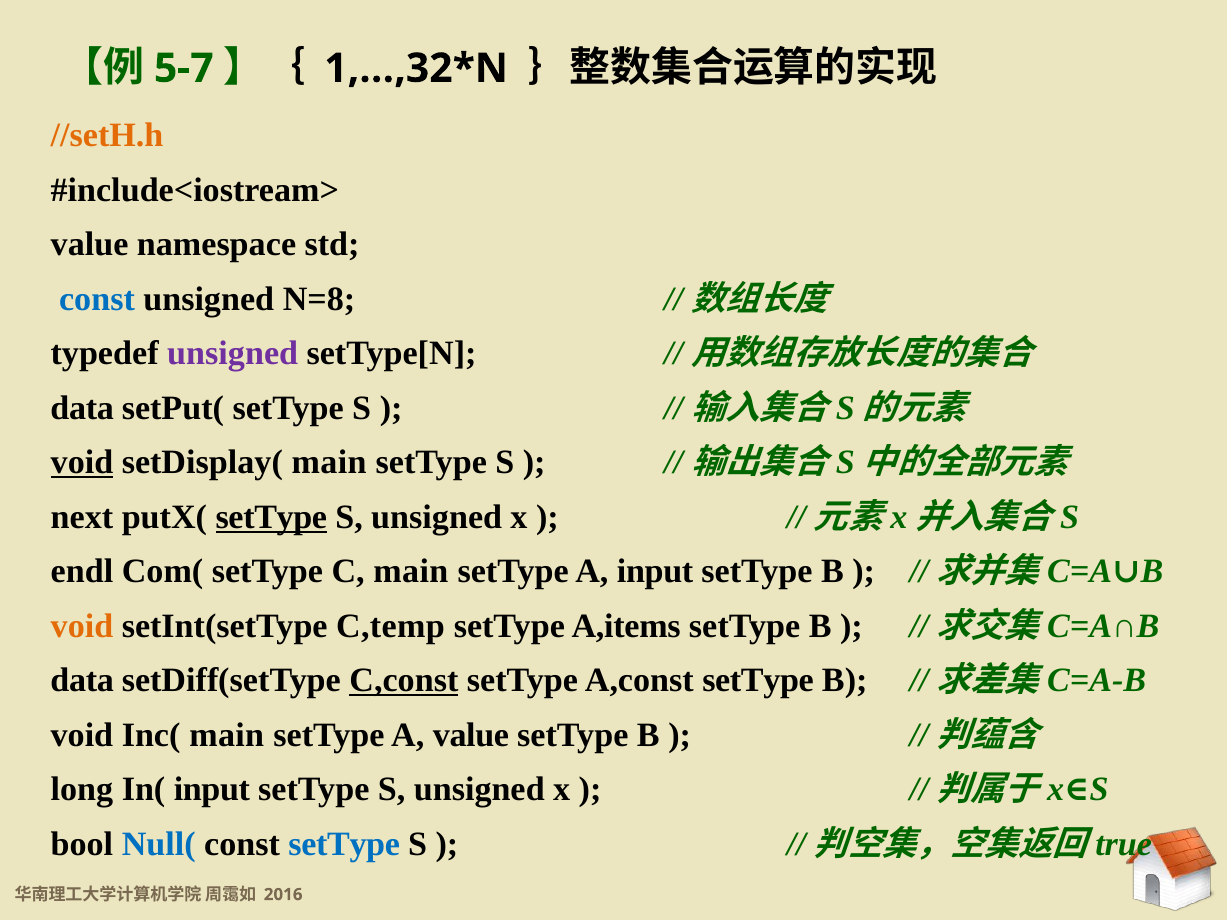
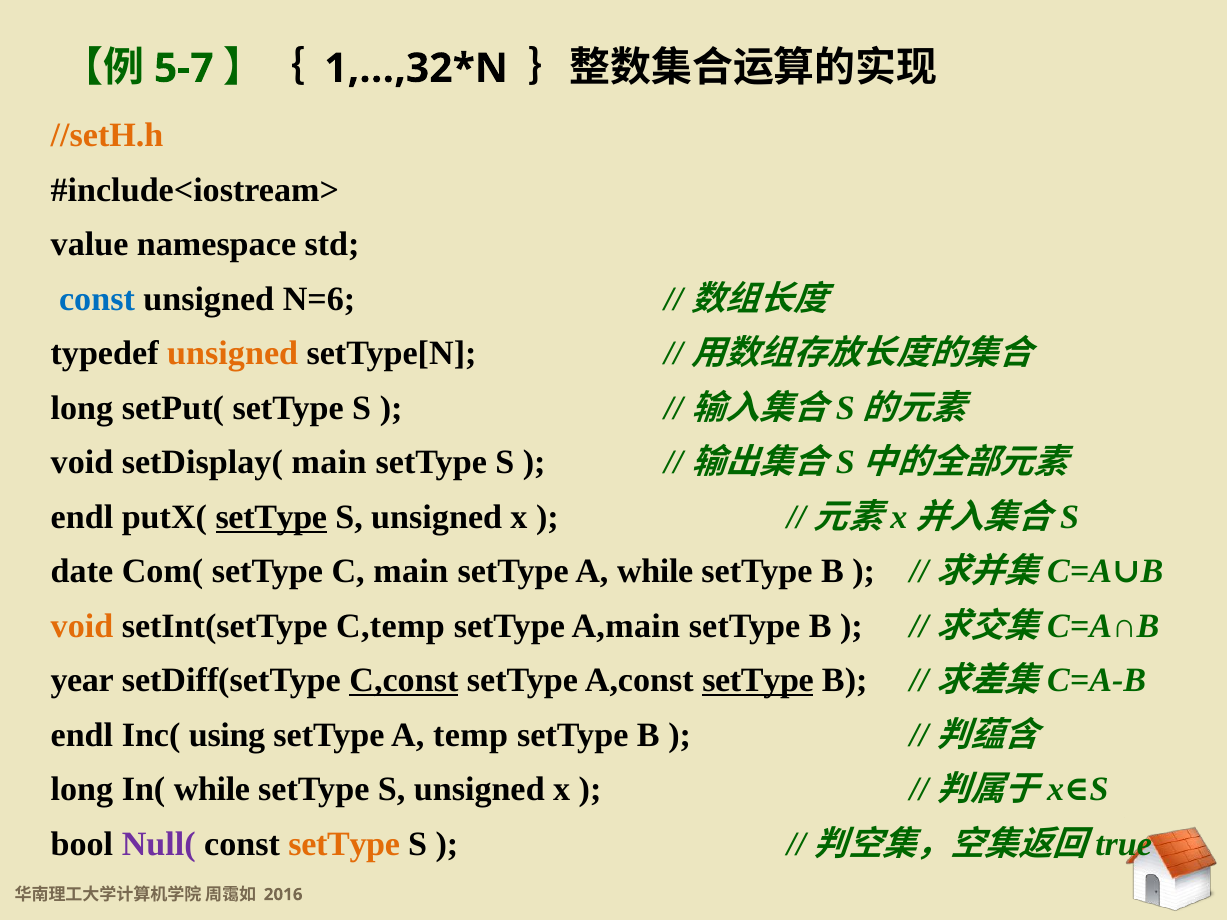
N=8: N=8 -> N=6 (319, 299)
unsigned colour: purple -> orange (233, 354)
data: data -> long (82, 408)
void underline: present -> none (82, 463)
next: next -> endl (82, 517)
endl: endl -> date (82, 572)
A input: input -> while (655, 572)
A,items: A,items -> A,main (626, 626)
data: data -> year (82, 681)
setType underline: none -> present (758, 681)
void: void -> endl (82, 735)
Inc( main: main -> using (227, 735)
A value: value -> temp (471, 735)
In( input: input -> while (212, 790)
Null( colour: blue -> purple (159, 844)
setType colour: blue -> orange (344, 844)
